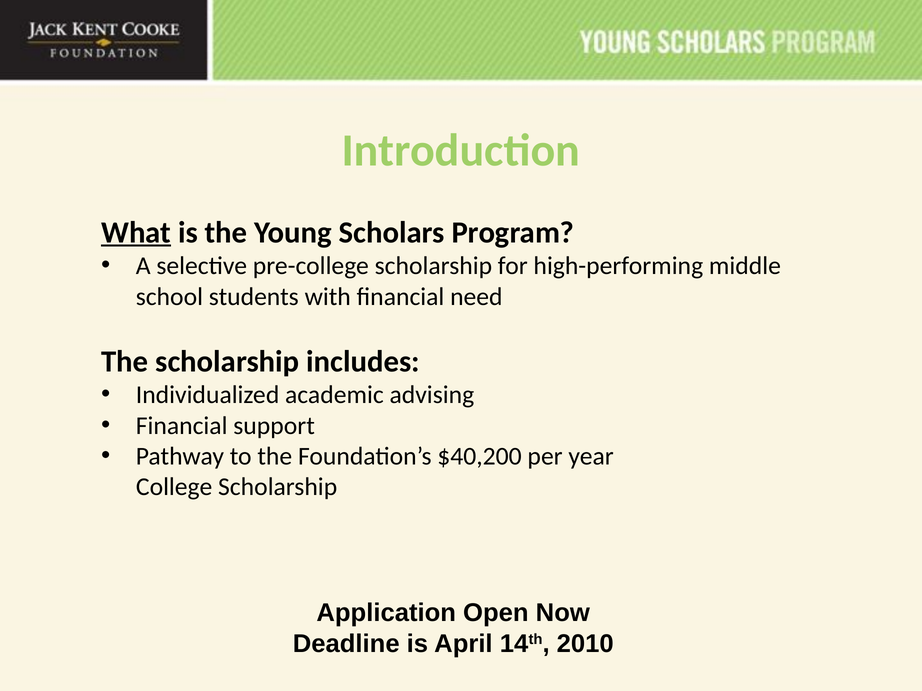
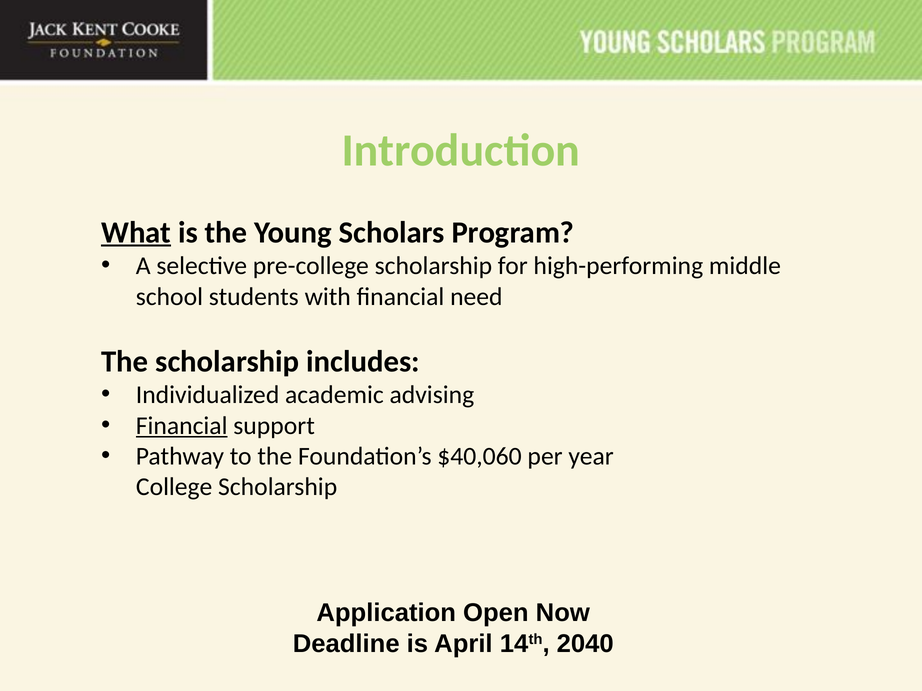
Financial underline: none -> present (182, 426)
$40,200: $40,200 -> $40,060 (480, 457)
2010: 2010 -> 2040 (585, 644)
